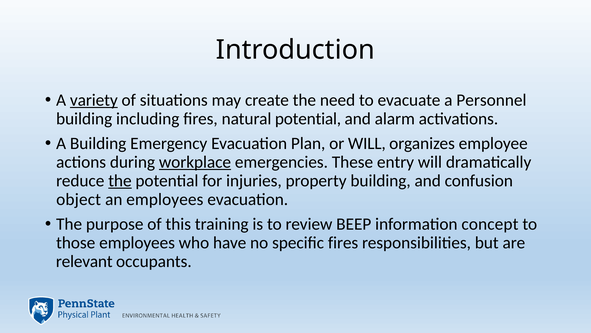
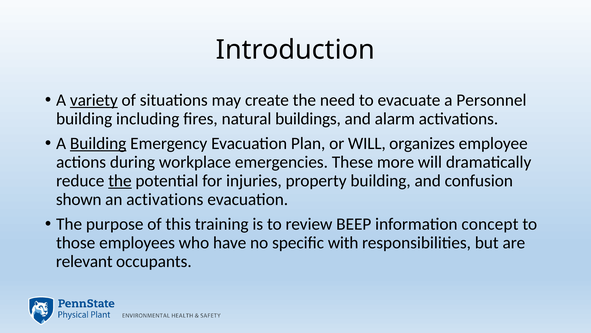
natural potential: potential -> buildings (308, 118)
Building underline: none -> present (98, 143)
workplace underline: present -> none (195, 162)
entry: entry -> more (396, 162)
object: object -> shown (79, 199)
an employees: employees -> activations (165, 199)
specific fires: fires -> with (343, 242)
